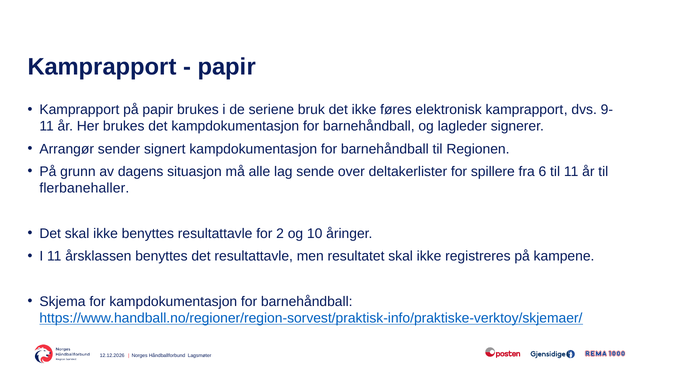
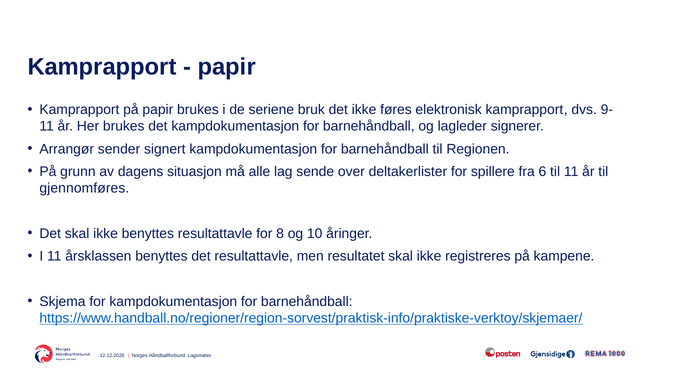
flerbanehaller: flerbanehaller -> gjennomføres (84, 188)
2: 2 -> 8 (280, 233)
